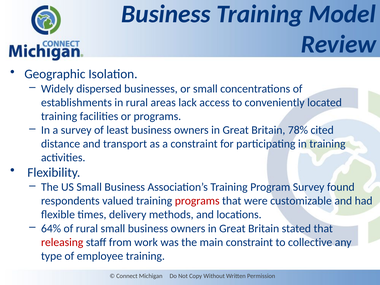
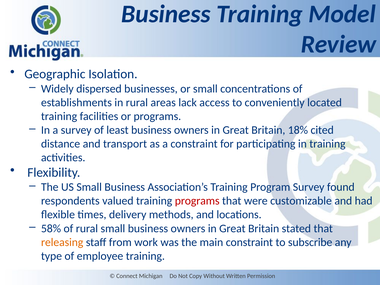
78%: 78% -> 18% (298, 130)
64%: 64% -> 58% (51, 228)
releasing colour: red -> orange (62, 242)
collective: collective -> subscribe (310, 242)
